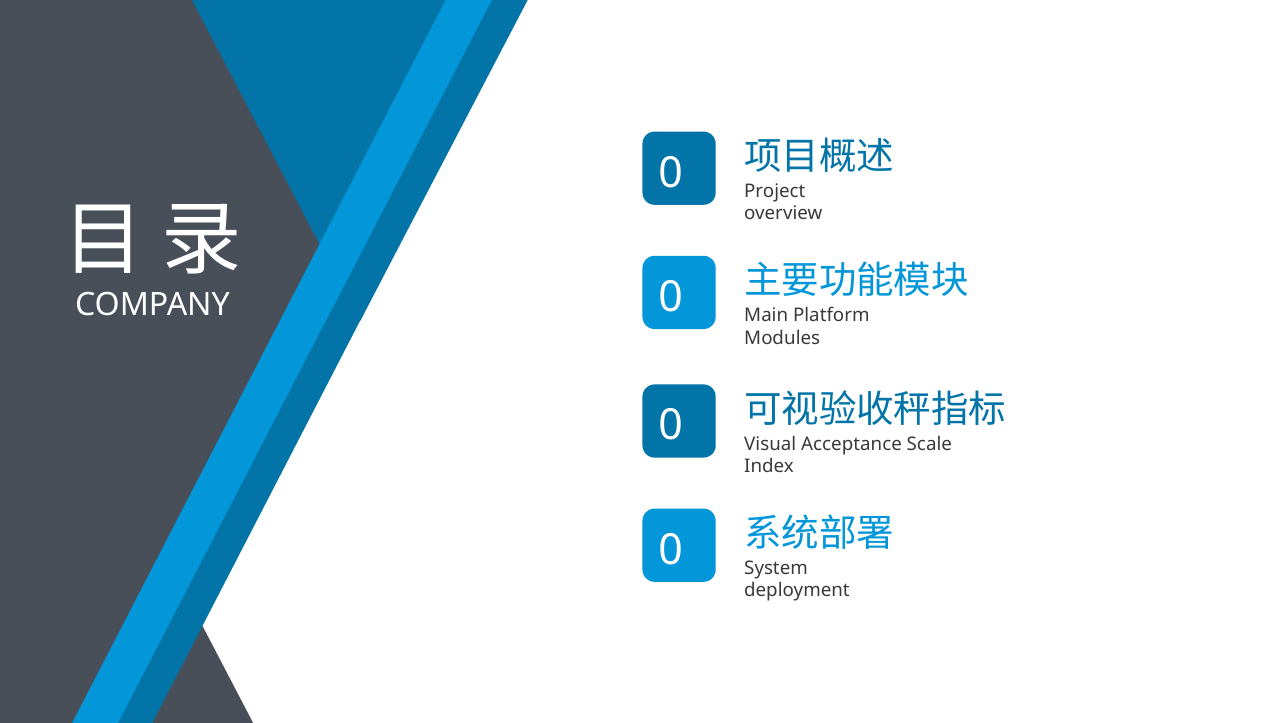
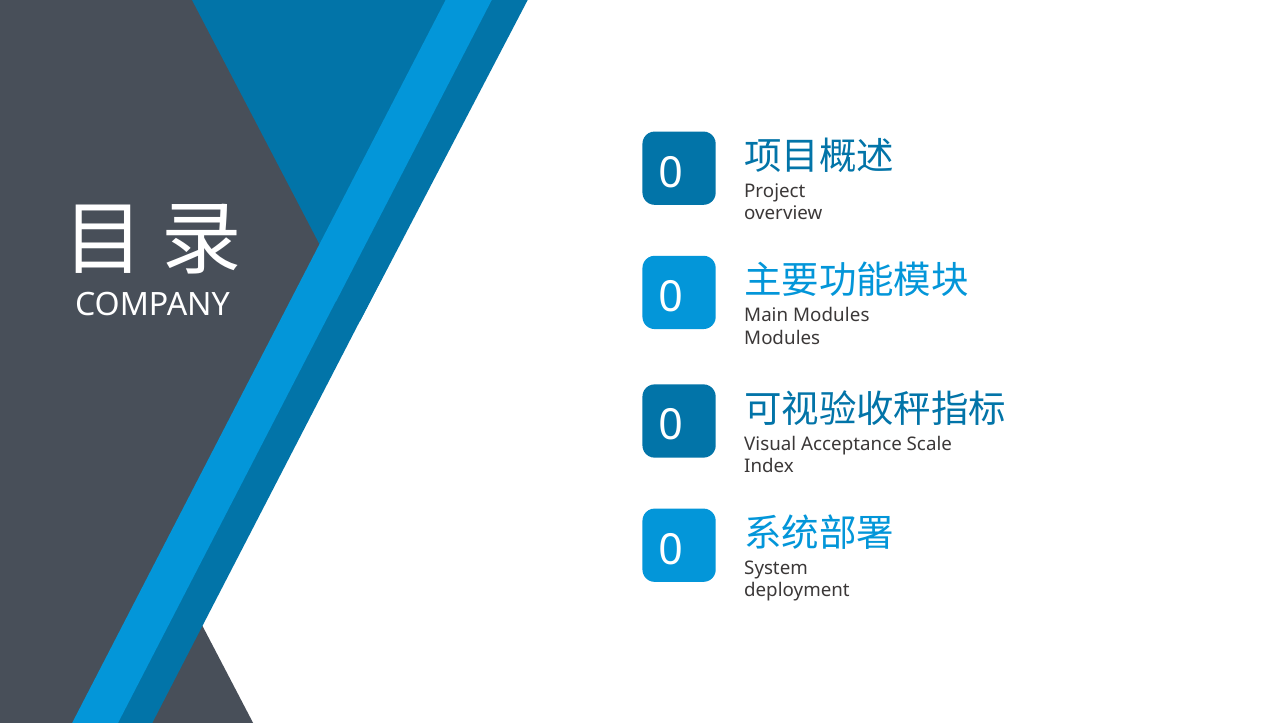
Main Platform: Platform -> Modules (831, 315)
